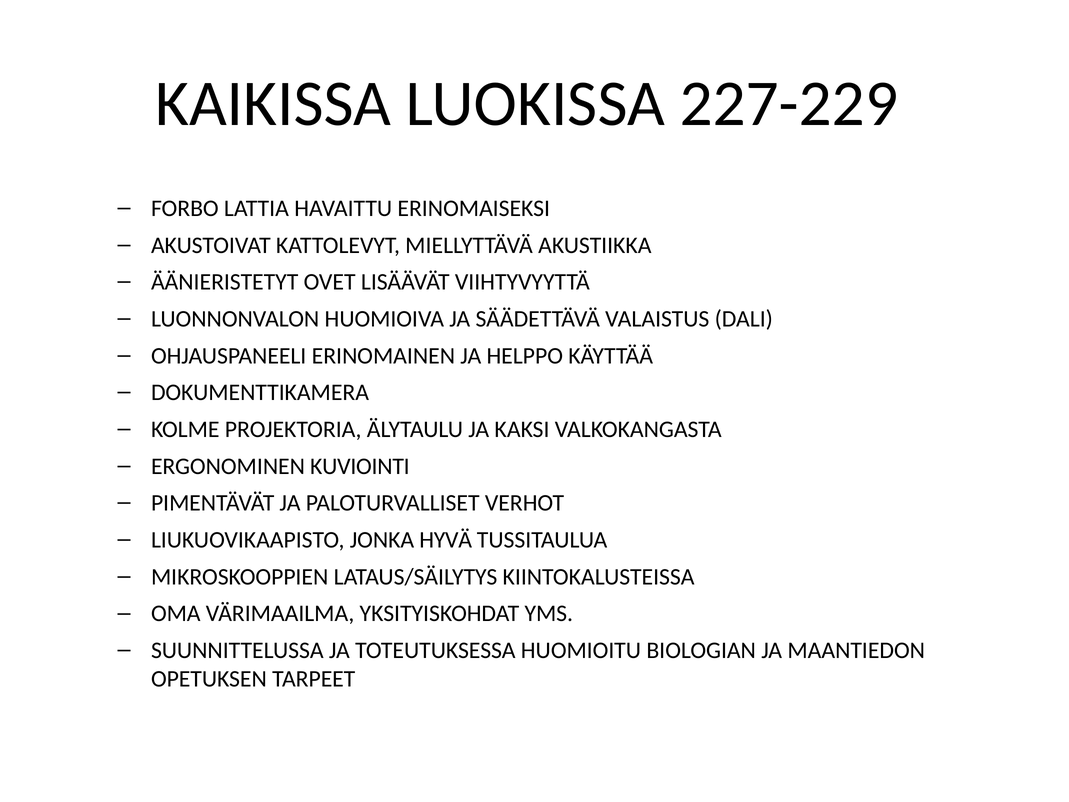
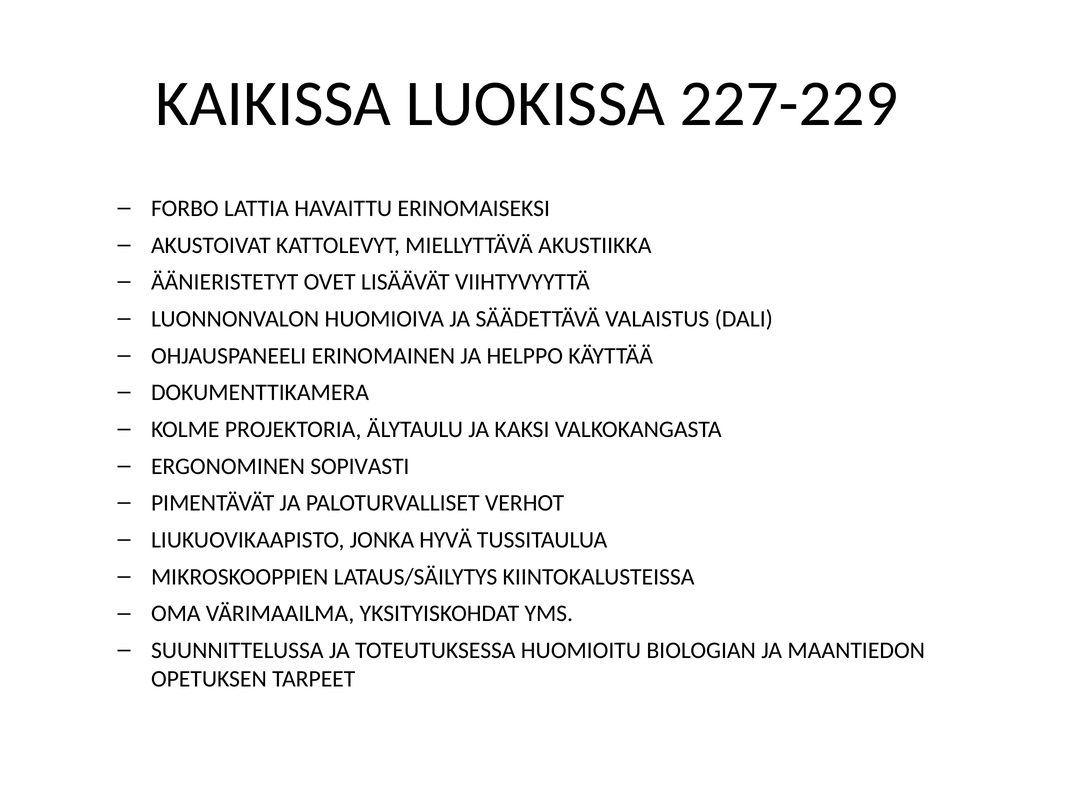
KUVIOINTI: KUVIOINTI -> SOPIVASTI (360, 466)
